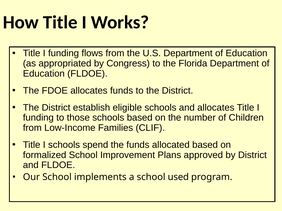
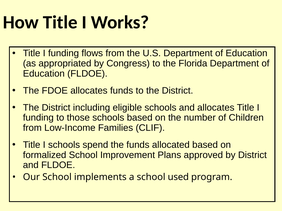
establish: establish -> including (92, 108)
